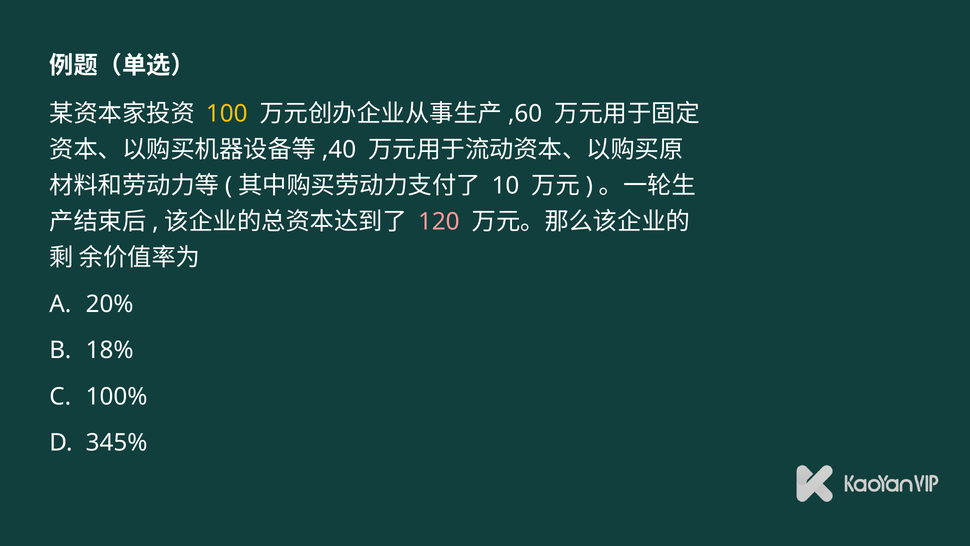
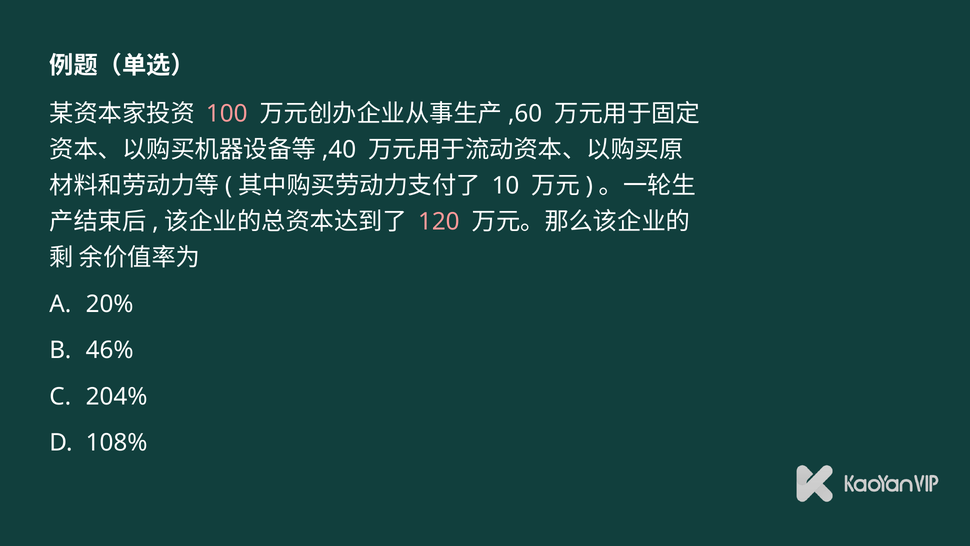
100 colour: yellow -> pink (227, 113)
18%: 18% -> 46% (110, 350)
100%: 100% -> 204% (117, 396)
345%: 345% -> 108% (117, 442)
